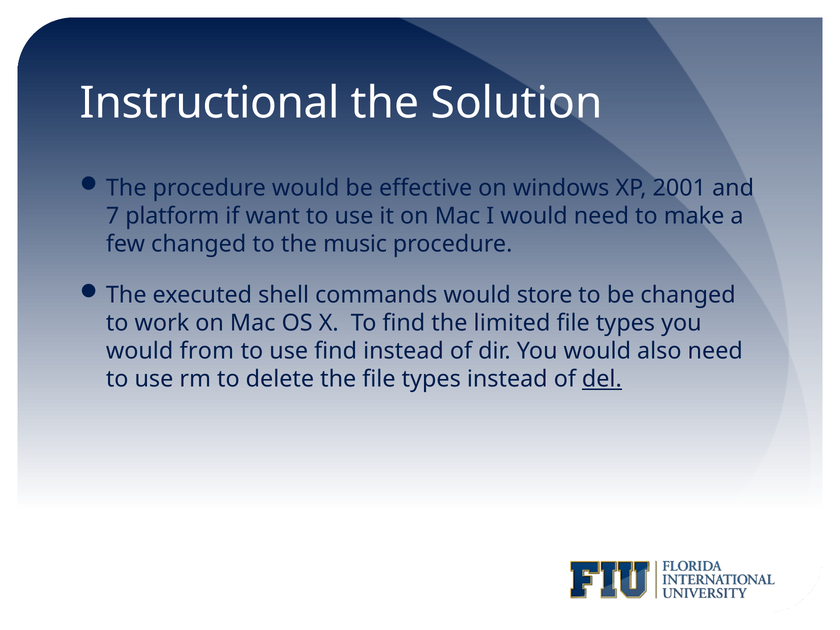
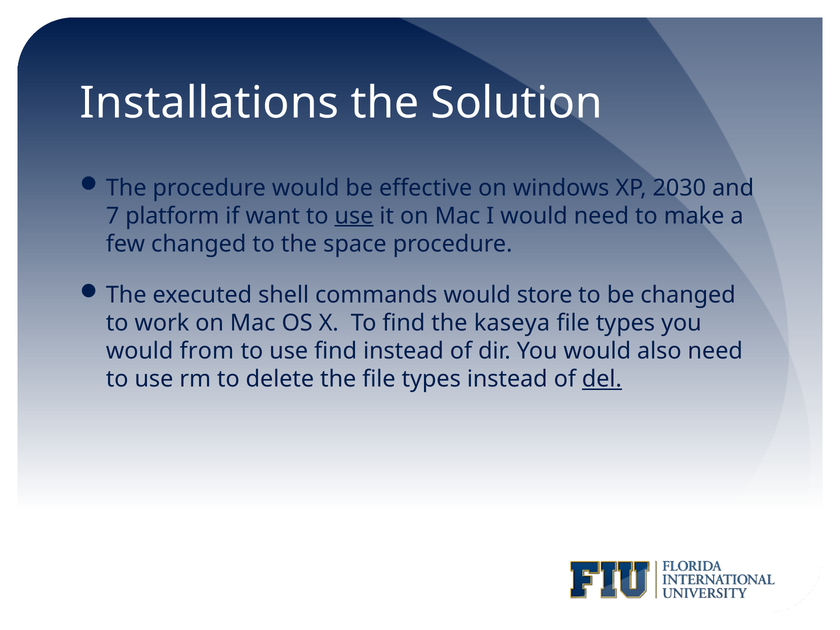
Instructional: Instructional -> Installations (210, 103)
2001: 2001 -> 2030 (679, 188)
use underline: none -> present (354, 216)
music: music -> space (355, 244)
limited: limited -> kaseya (512, 323)
